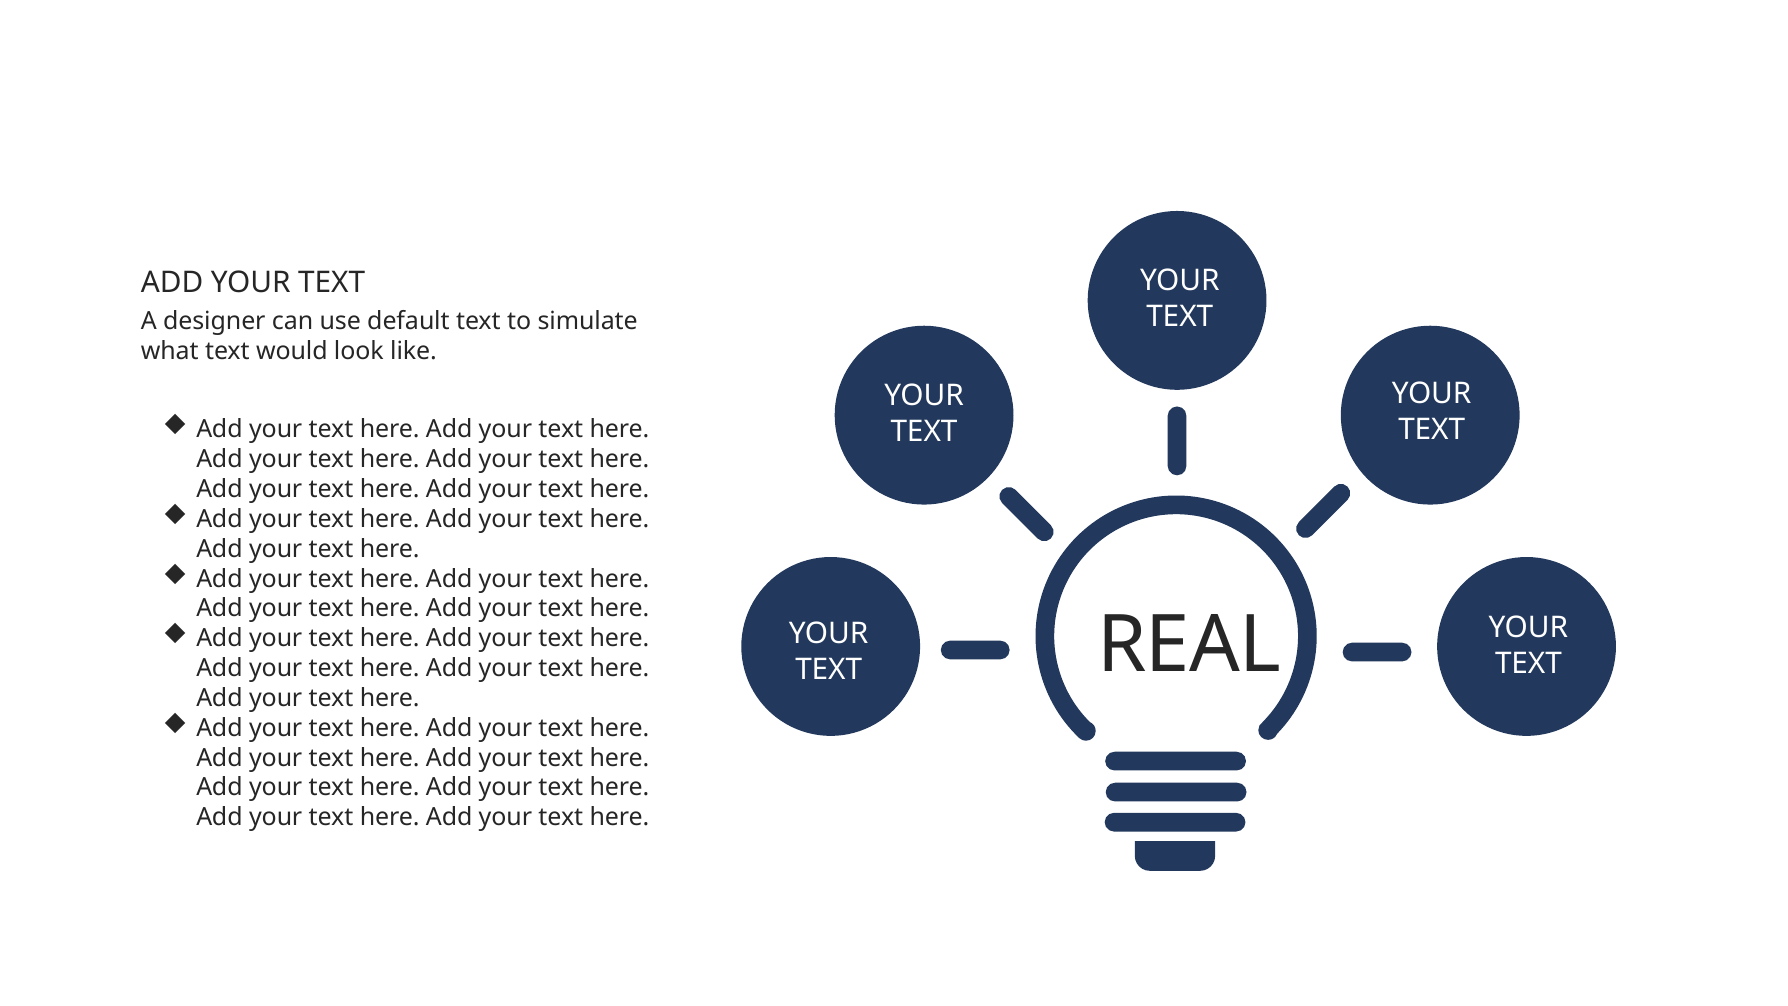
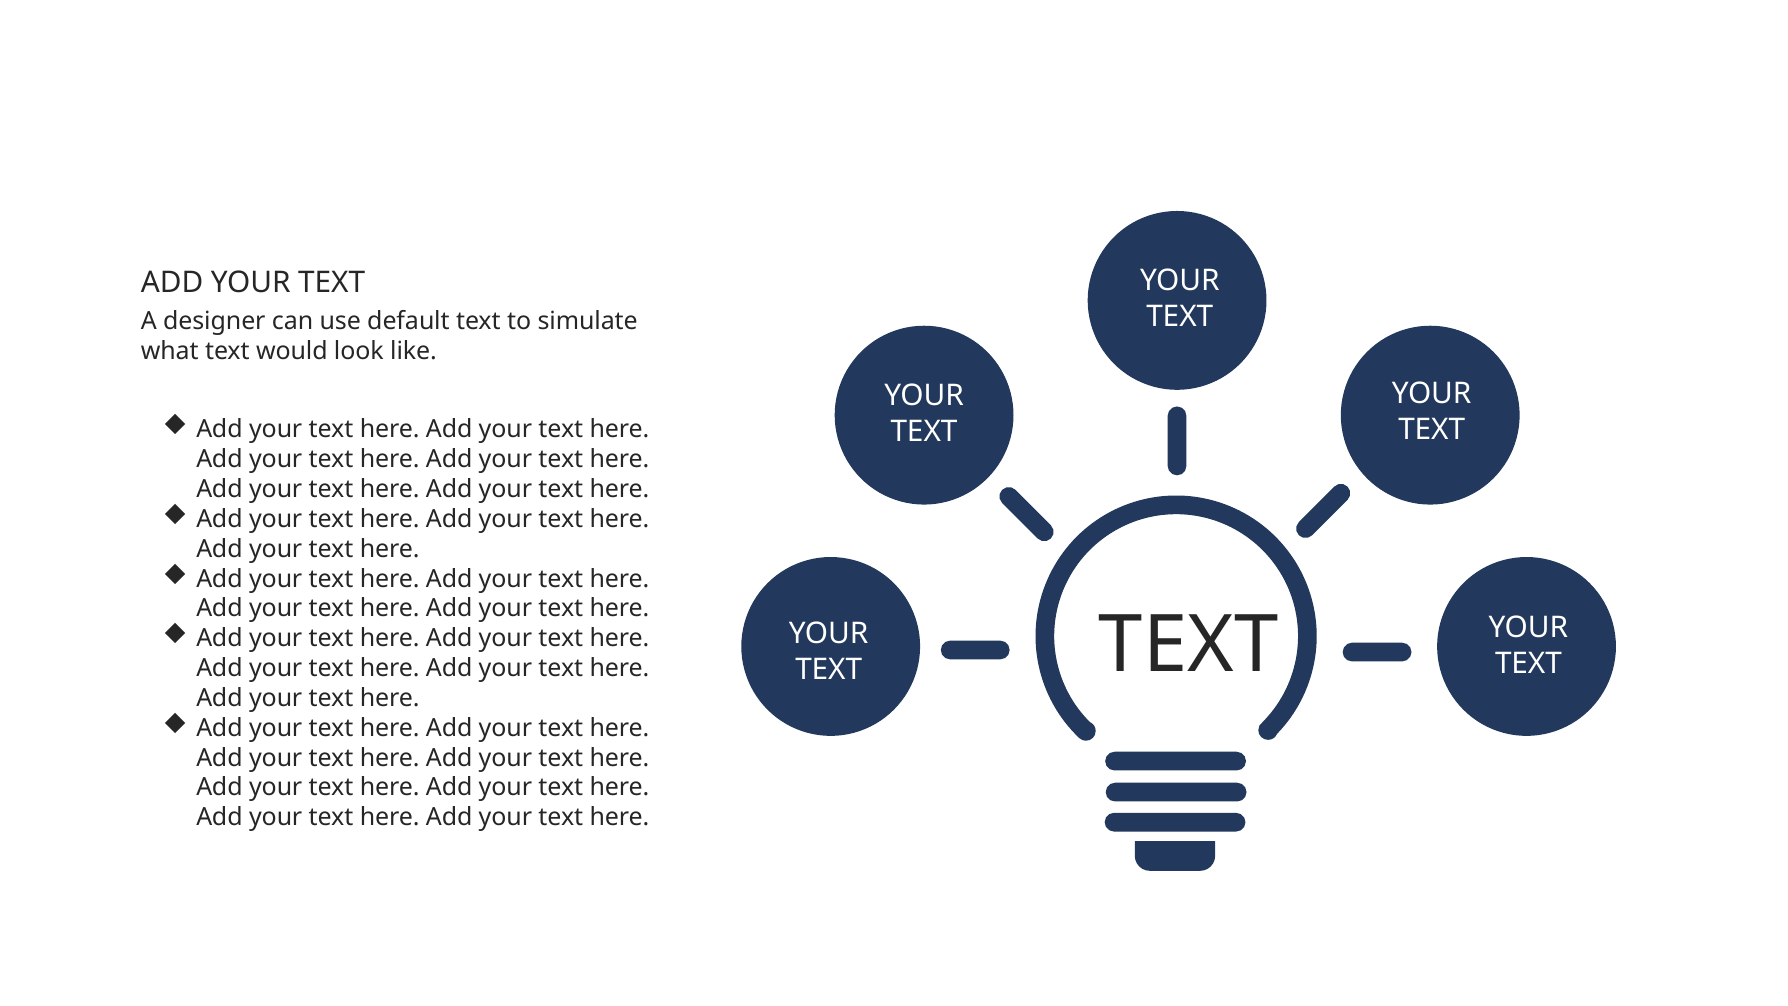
REAL: REAL -> TEXT (1189, 645)
